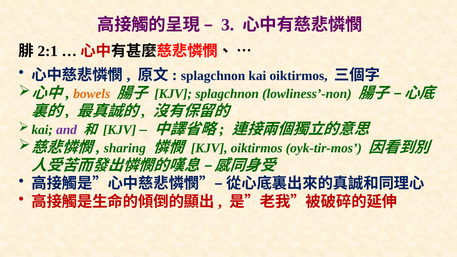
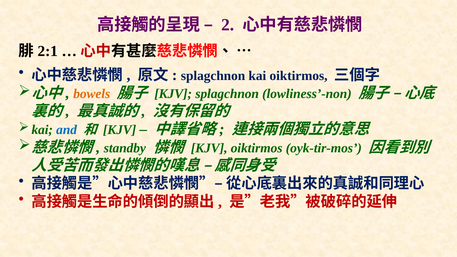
3: 3 -> 2 (228, 25)
and colour: purple -> blue (67, 130)
sharing: sharing -> standby (125, 148)
